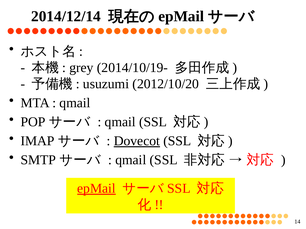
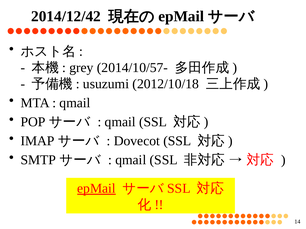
2014/12/14: 2014/12/14 -> 2014/12/42 (66, 16)
2014/10/19-: 2014/10/19- -> 2014/10/57- (132, 68)
2012/10/20: 2012/10/20 -> 2012/10/18 (166, 84)
Dovecot underline: present -> none (137, 141)
